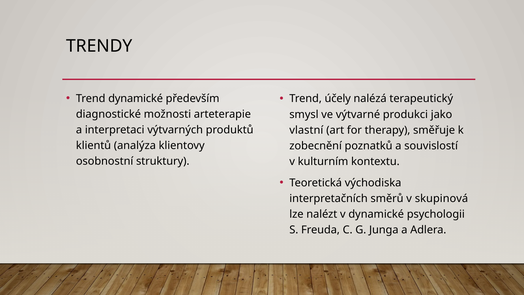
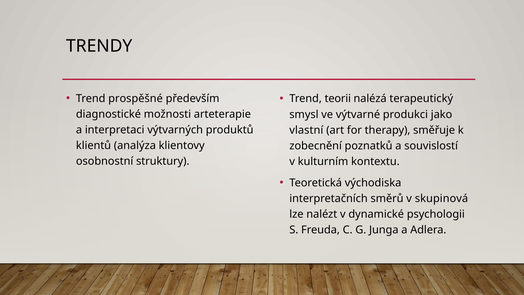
Trend dynamické: dynamické -> prospěšné (136, 98)
účely: účely -> teorii (338, 99)
